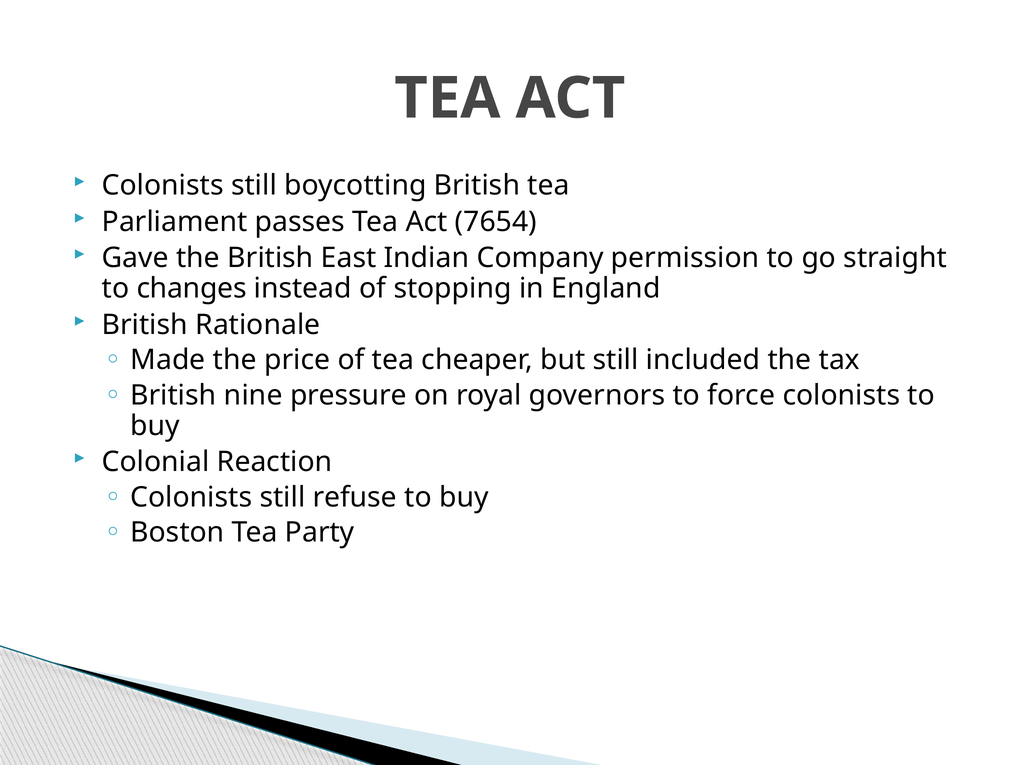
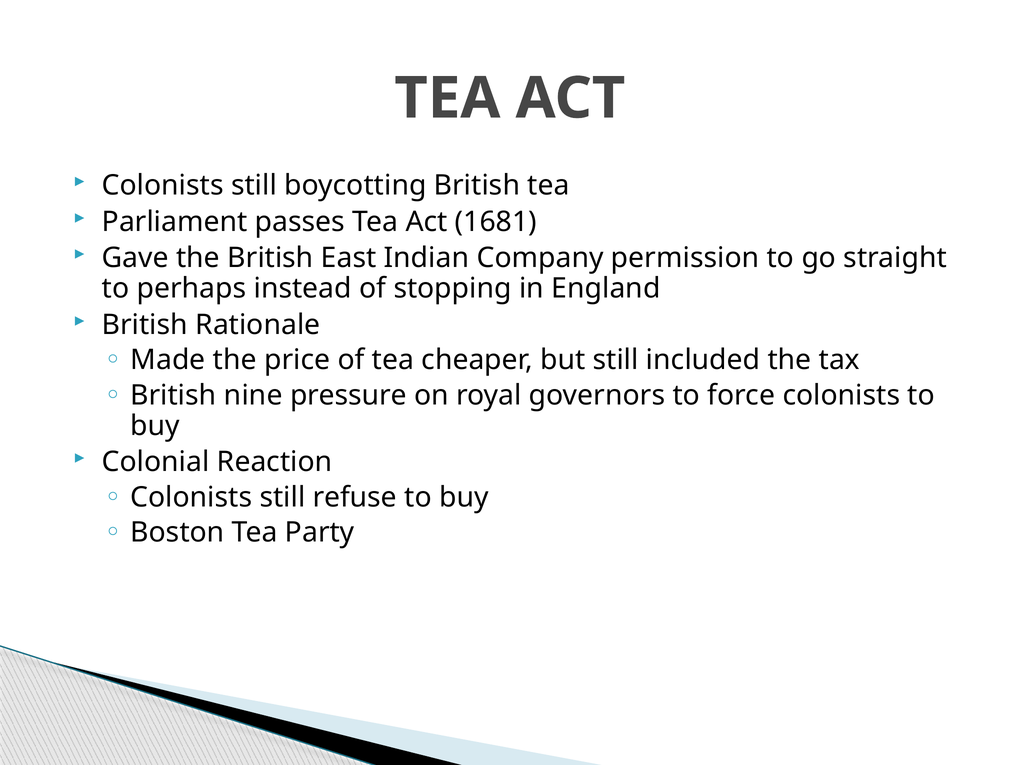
7654: 7654 -> 1681 (496, 222)
changes: changes -> perhaps (191, 289)
